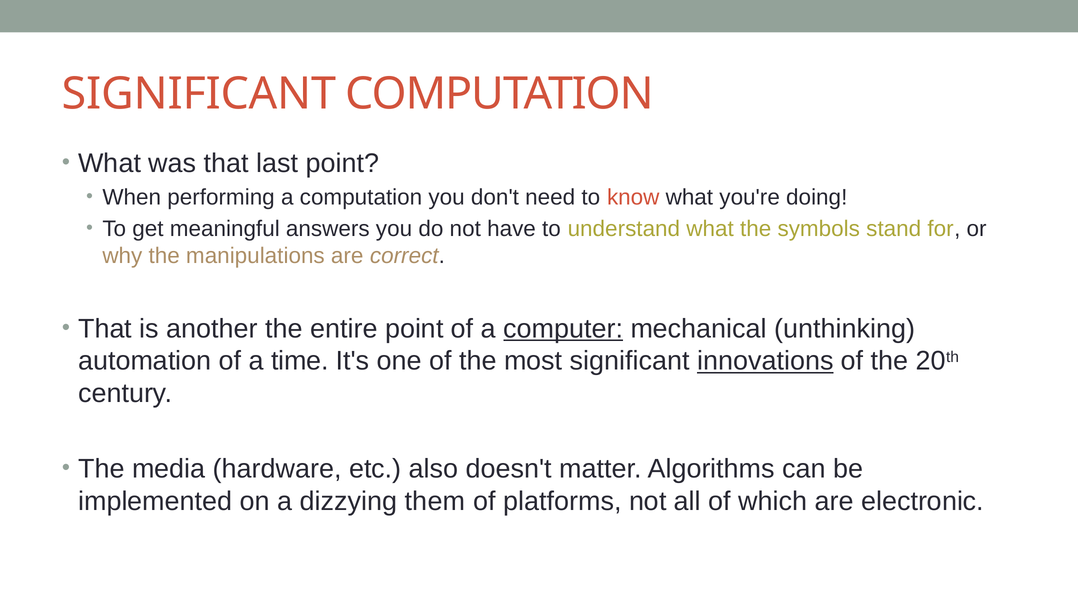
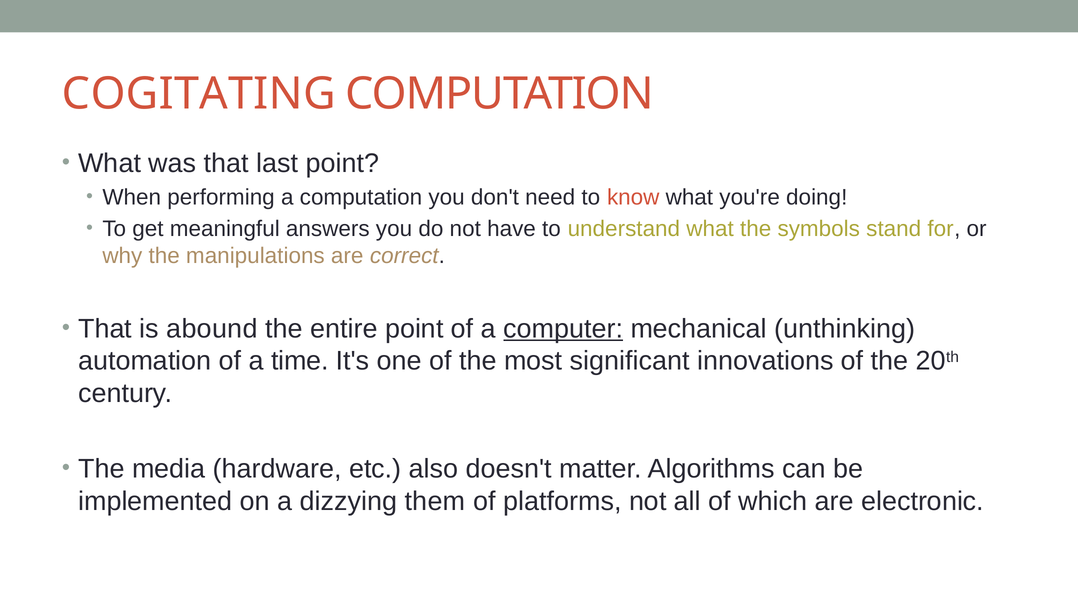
SIGNIFICANT: SIGNIFICANT -> COGITATING (199, 94)
another: another -> abound (212, 329)
innovations underline: present -> none (765, 361)
